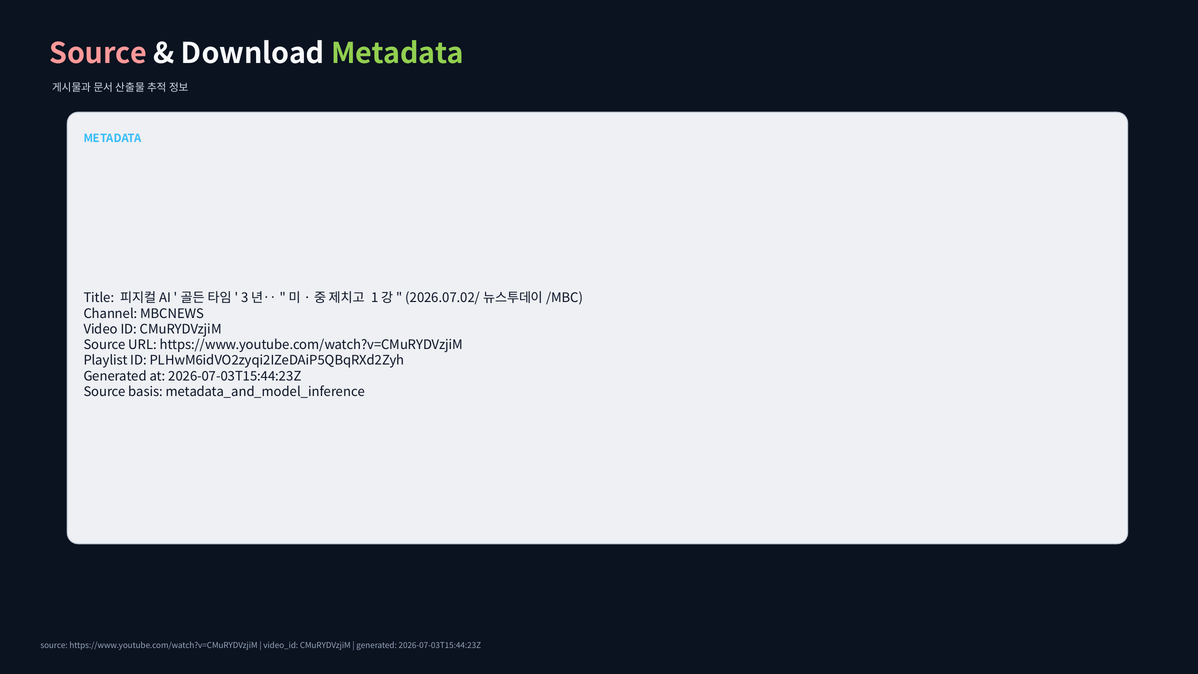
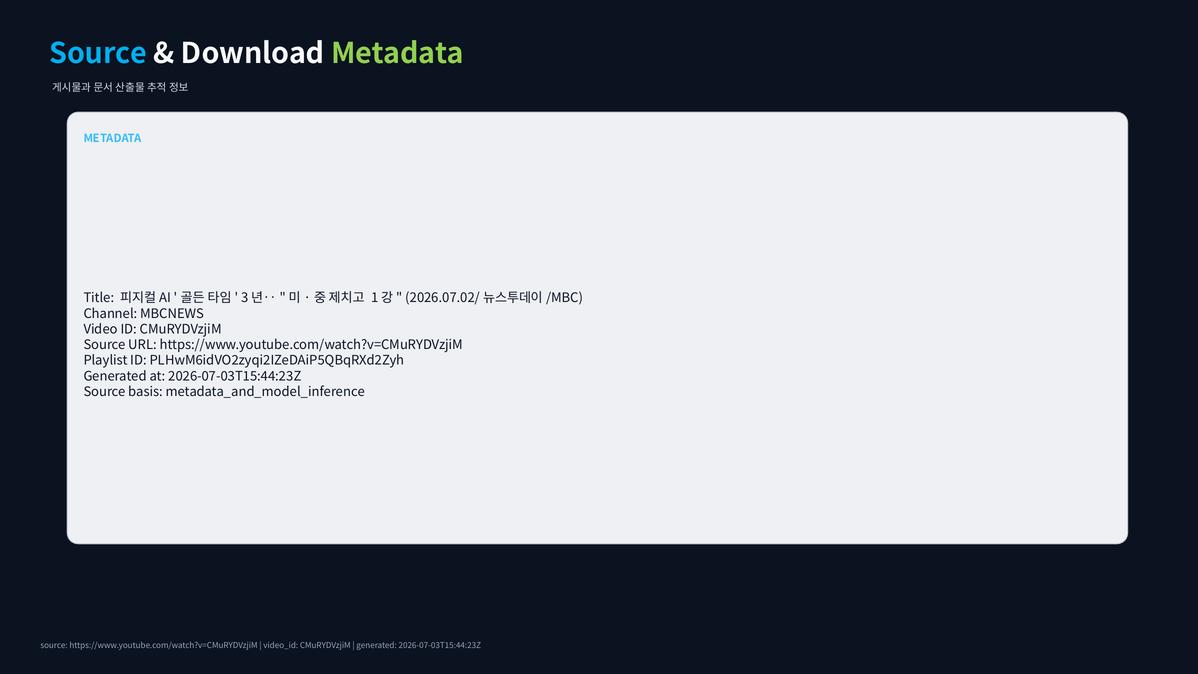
Source colour: pink -> light blue (98, 54)
